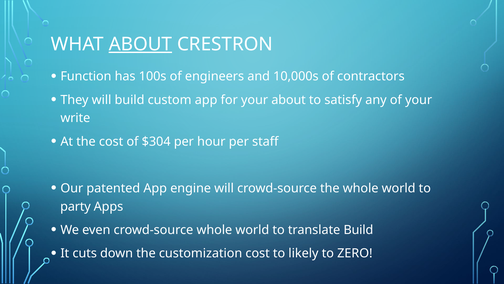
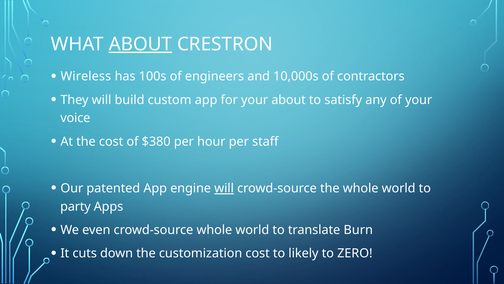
Function: Function -> Wireless (86, 76)
write: write -> voice (75, 118)
$304: $304 -> $380 (156, 141)
will underline: none -> present (224, 188)
translate Build: Build -> Burn (358, 230)
